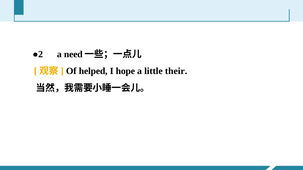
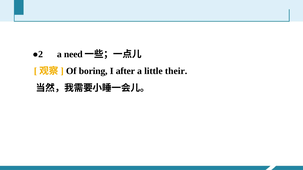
helped: helped -> boring (93, 71)
hope: hope -> after (125, 71)
